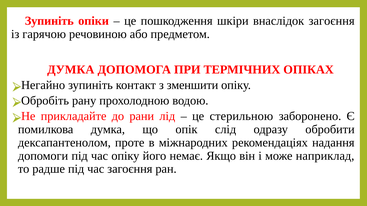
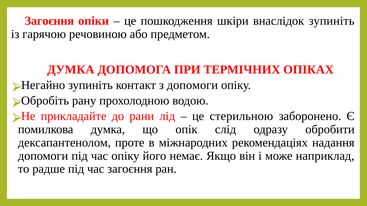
Зупиніть: Зупиніть -> Загоєння (49, 21)
внаслідок загоєння: загоєння -> зупиніть (332, 21)
з зменшити: зменшити -> допомоги (192, 85)
